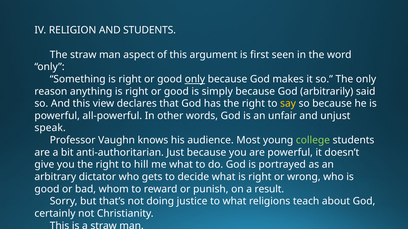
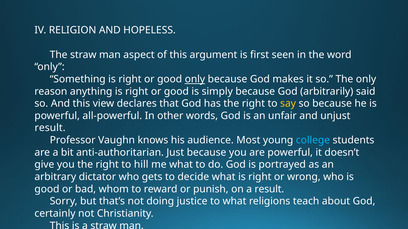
AND STUDENTS: STUDENTS -> HOPELESS (149, 30)
speak: speak -> result (50, 128)
college colour: light green -> light blue (313, 140)
